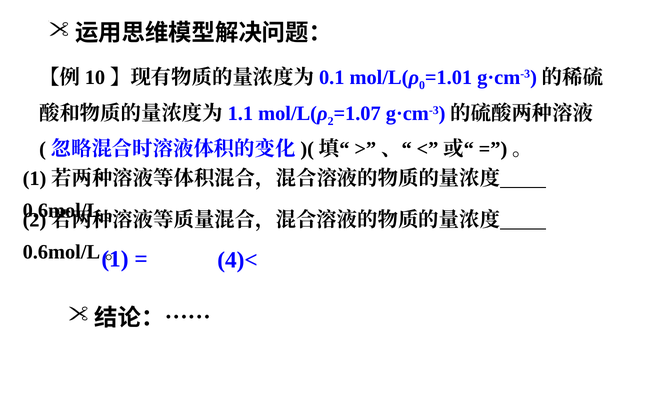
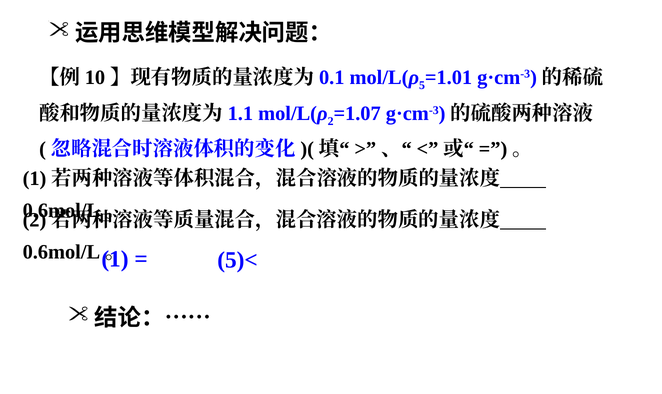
0: 0 -> 5 (422, 85)
4)<: 4)< -> 5)< (238, 260)
